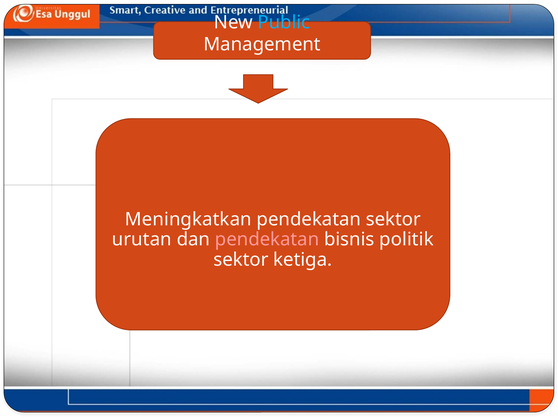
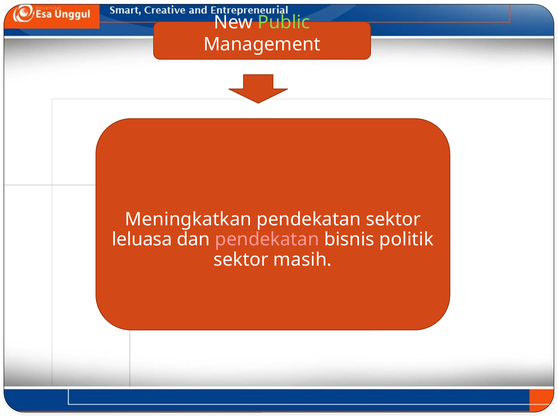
Public colour: light blue -> light green (284, 22)
urutan: urutan -> leluasa (142, 240)
ketiga: ketiga -> masih (303, 260)
